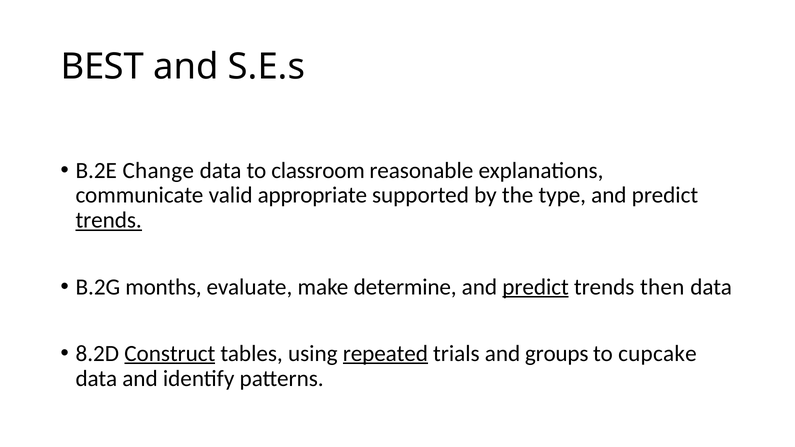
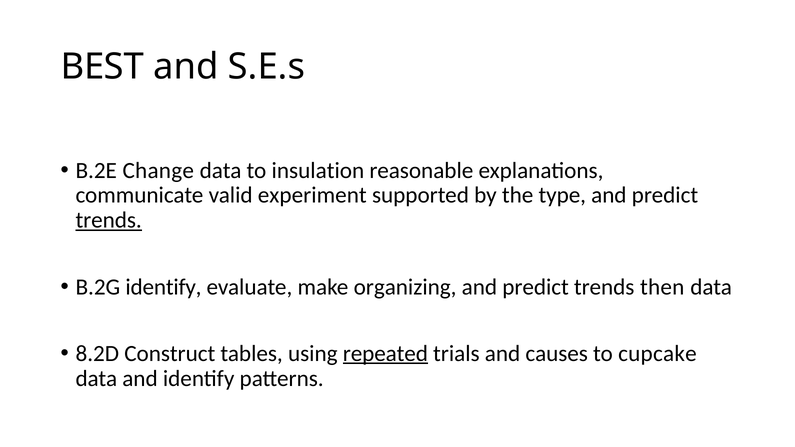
classroom: classroom -> insulation (318, 170)
appropriate: appropriate -> experiment (312, 195)
B.2G months: months -> identify (163, 287)
determine: determine -> organizing (405, 287)
predict underline: present -> none (536, 287)
Construct underline: present -> none (170, 354)
groups: groups -> causes (557, 354)
